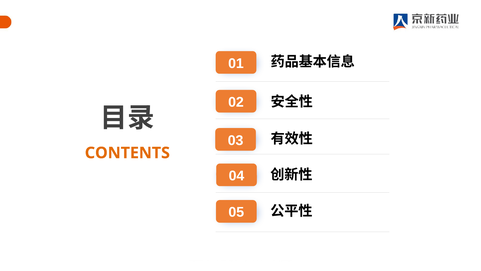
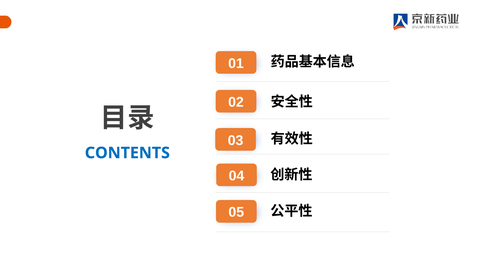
CONTENTS colour: orange -> blue (127, 153)
